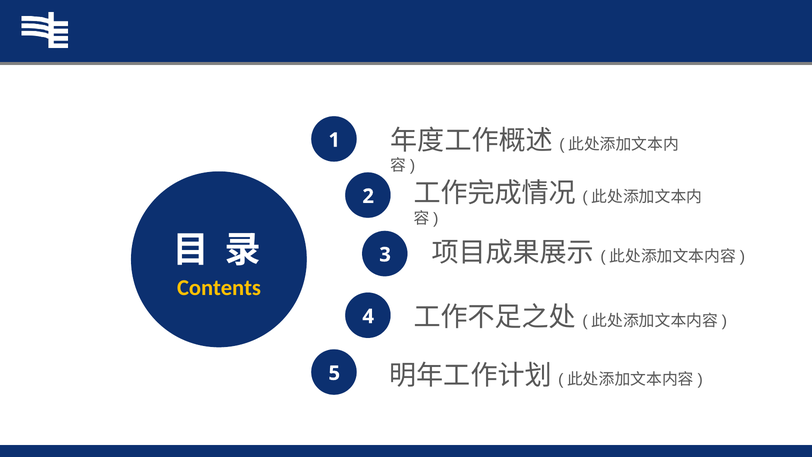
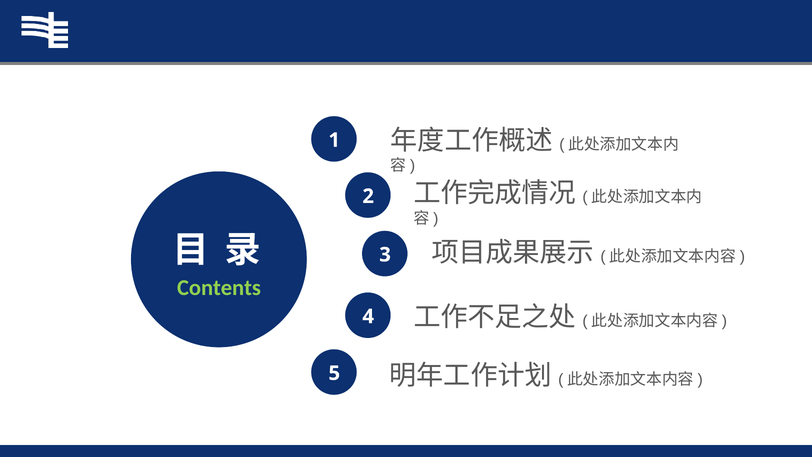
Contents colour: yellow -> light green (219, 287)
